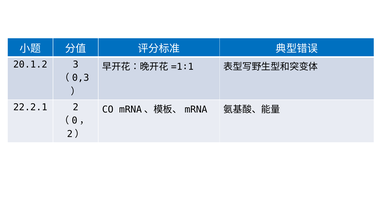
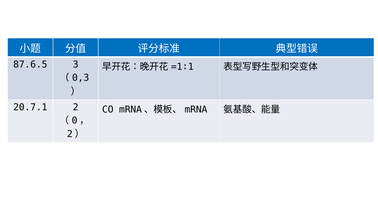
20.1.2: 20.1.2 -> 87.6.5 (30, 64)
22.2.1: 22.2.1 -> 20.7.1 (30, 107)
